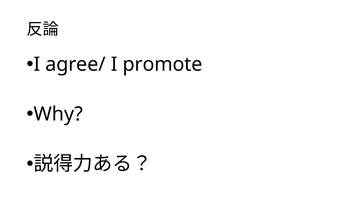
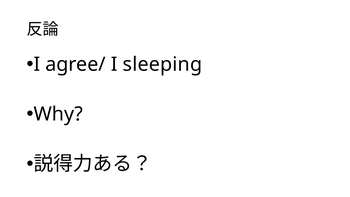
promote: promote -> sleeping (162, 64)
